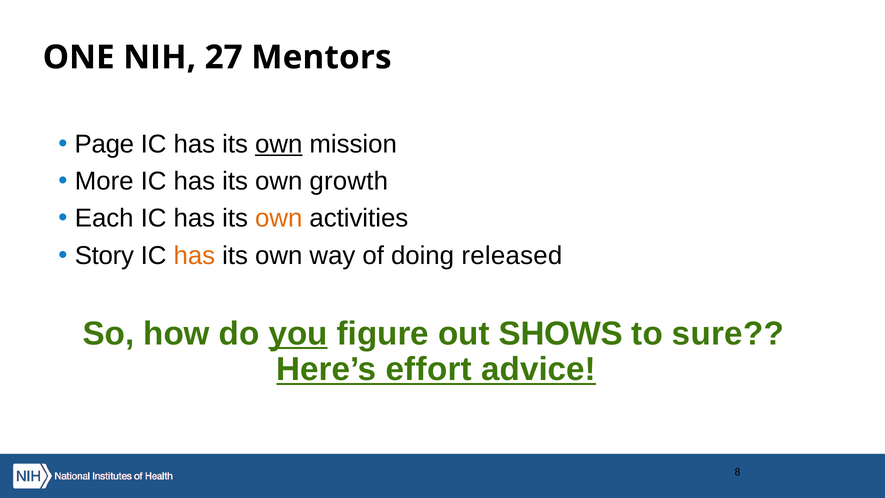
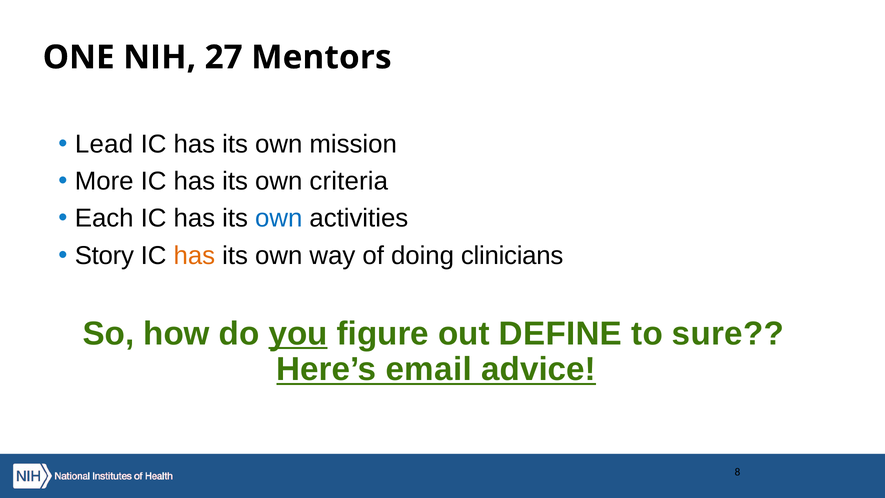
Page: Page -> Lead (104, 144)
own underline: present -> none (279, 144)
growth: growth -> criteria (349, 181)
own colour: orange -> blue (279, 218)
released: released -> clinicians (512, 255)
SHOWS: SHOWS -> DEFINE (560, 333)
effort: effort -> email (429, 369)
